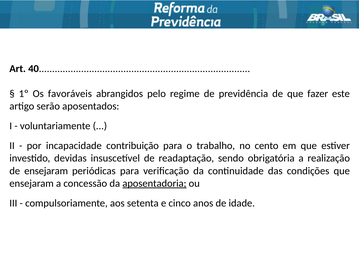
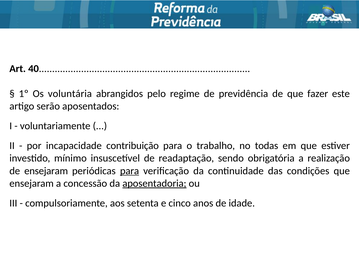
favoráveis: favoráveis -> voluntária (70, 94)
cento: cento -> todas (267, 146)
devidas: devidas -> mínimo (70, 158)
para underline: none -> present (130, 171)
